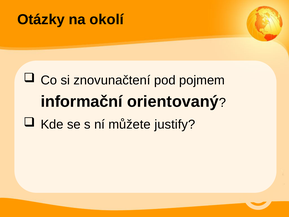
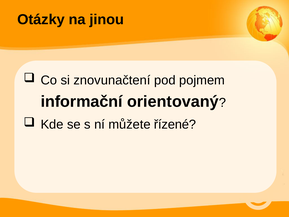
okolí: okolí -> jinou (107, 19)
justify: justify -> řízené (175, 124)
